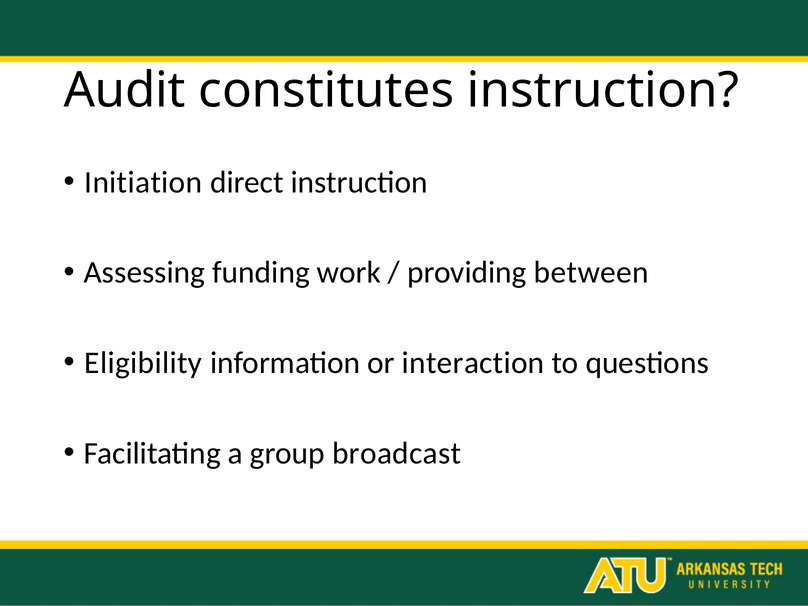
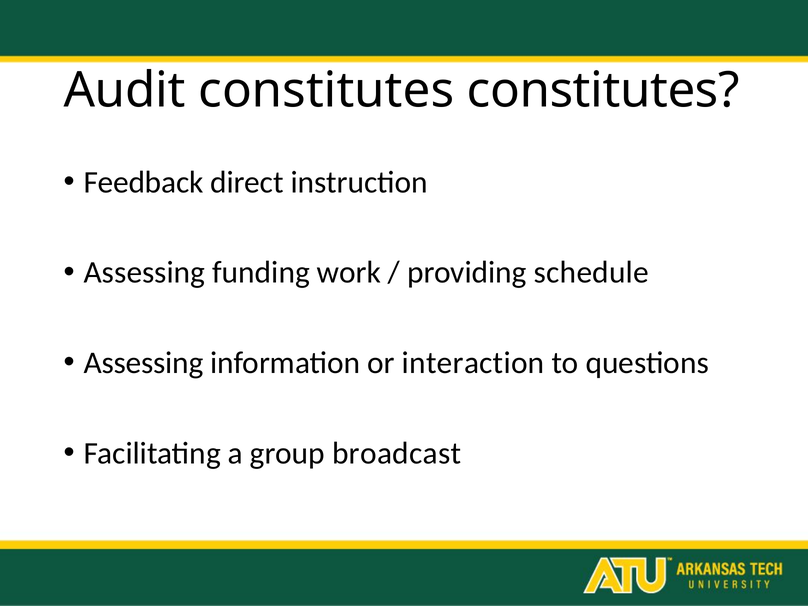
constitutes instruction: instruction -> constitutes (603, 90)
Initiation: Initiation -> Feedback (144, 182)
between: between -> schedule (591, 272)
Eligibility: Eligibility -> Assessing (144, 363)
